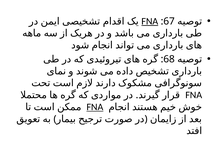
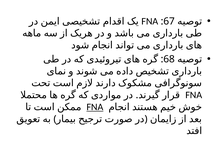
FNA underline: present -> none (150, 21)
